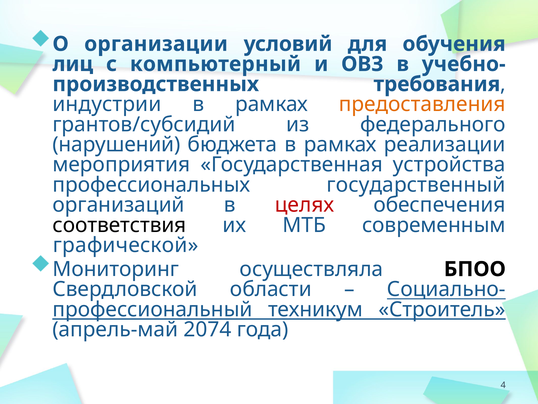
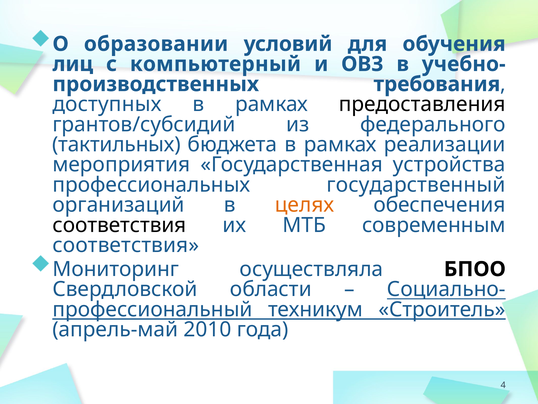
организации: организации -> образовании (156, 44)
индустрии: индустрии -> доступных (107, 104)
предоставления colour: orange -> black (422, 104)
нарушений: нарушений -> тактильных (116, 144)
целях colour: red -> orange (304, 205)
графической: графической -> соответствия (126, 245)
2074: 2074 -> 2010 (208, 329)
